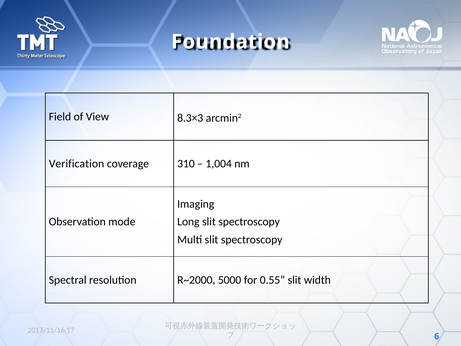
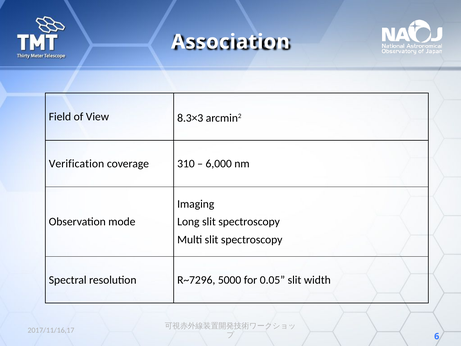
Foundation: Foundation -> Association (230, 42)
1,004: 1,004 -> 6,000 (219, 164)
R~2000: R~2000 -> R~7296 (196, 280)
0.55: 0.55 -> 0.05 (272, 280)
